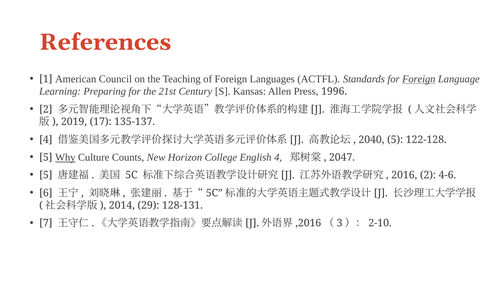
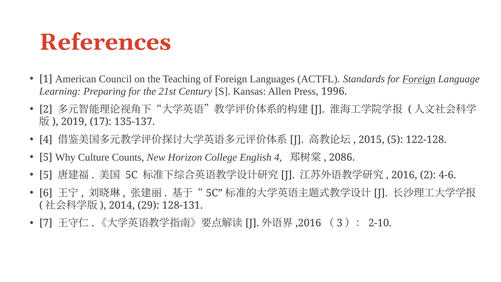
2040: 2040 -> 2015 (371, 140)
Why underline: present -> none (65, 157)
2047: 2047 -> 2086 (342, 157)
